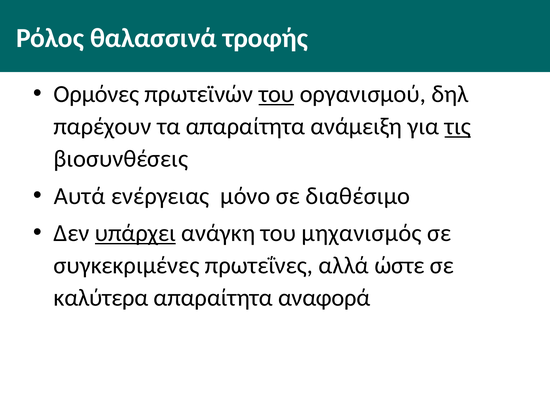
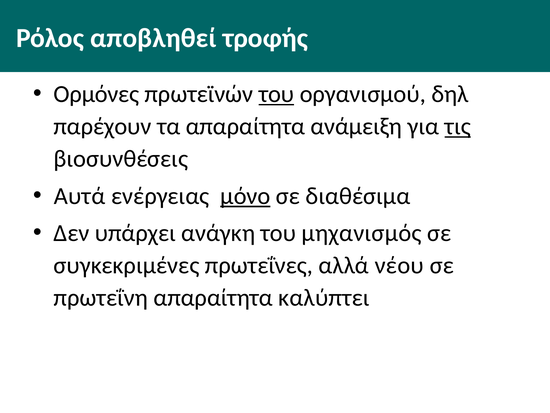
θαλασσινά: θαλασσινά -> αποβληθεί (153, 38)
μόνο underline: none -> present (245, 196)
διαθέσιμο: διαθέσιμο -> διαθέσιμα (358, 196)
υπάρχει underline: present -> none (135, 233)
ώστε: ώστε -> νέου (399, 265)
καλύτερα: καλύτερα -> πρωτεΐνη (101, 297)
αναφορά: αναφορά -> καλύπτει (324, 297)
